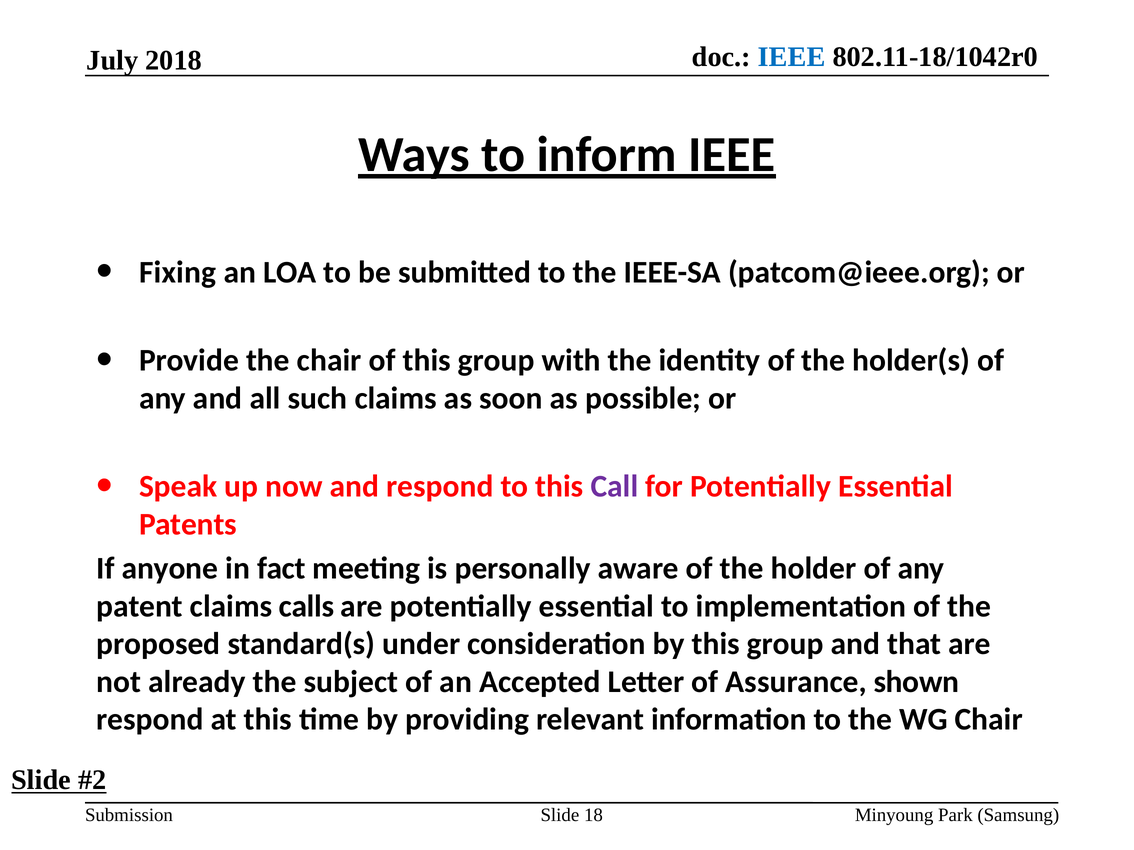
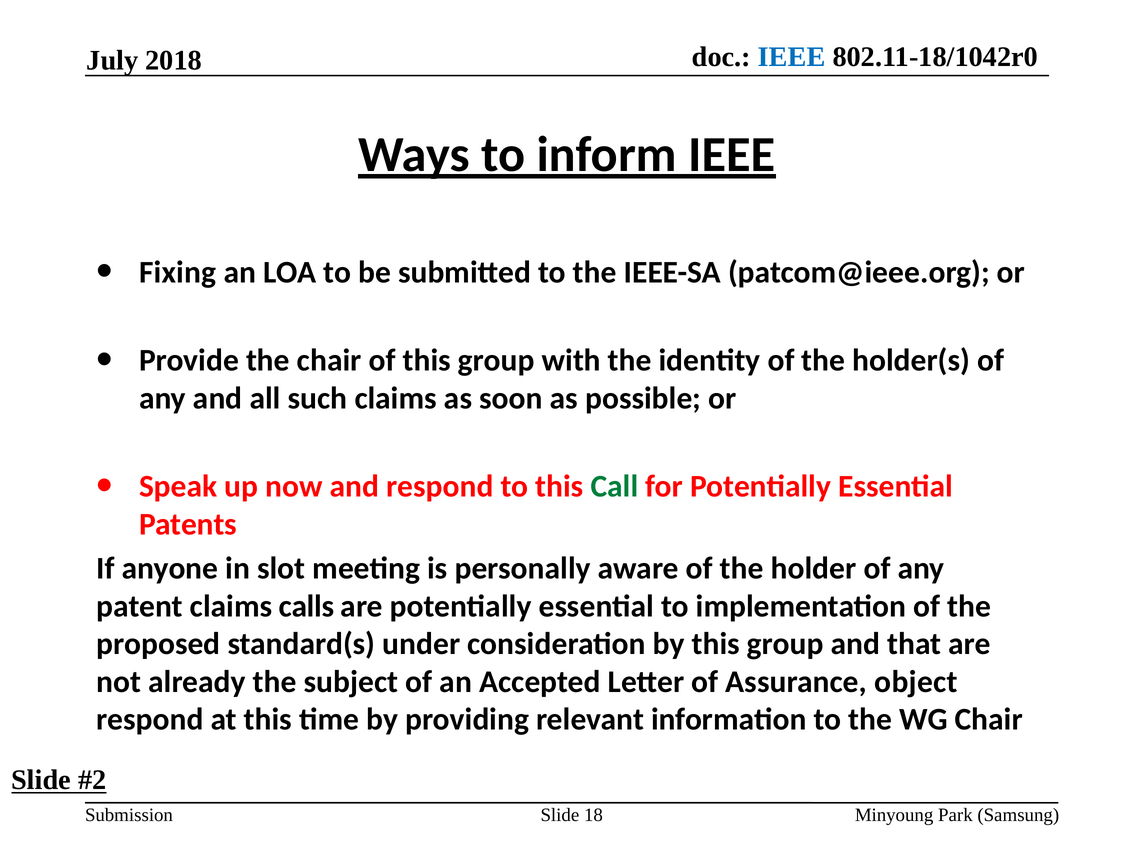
Call colour: purple -> green (614, 487)
fact: fact -> slot (281, 569)
shown: shown -> object (916, 682)
